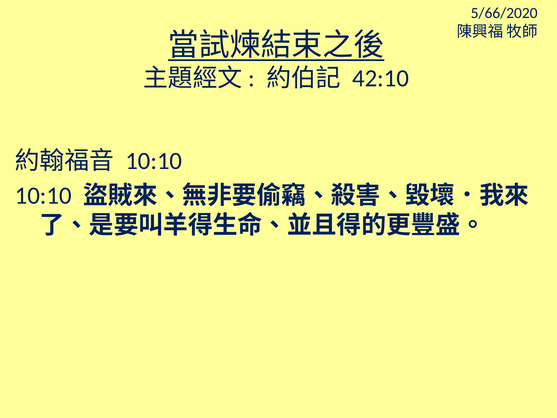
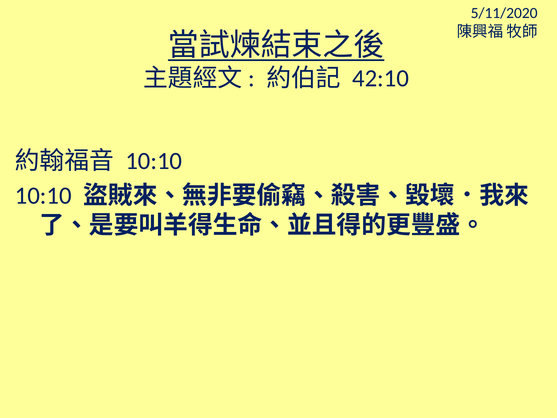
5/66/2020: 5/66/2020 -> 5/11/2020 (504, 13)
